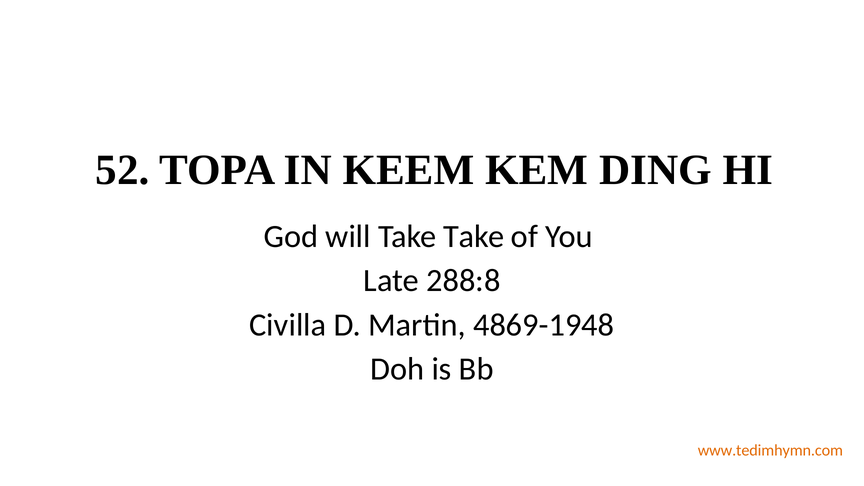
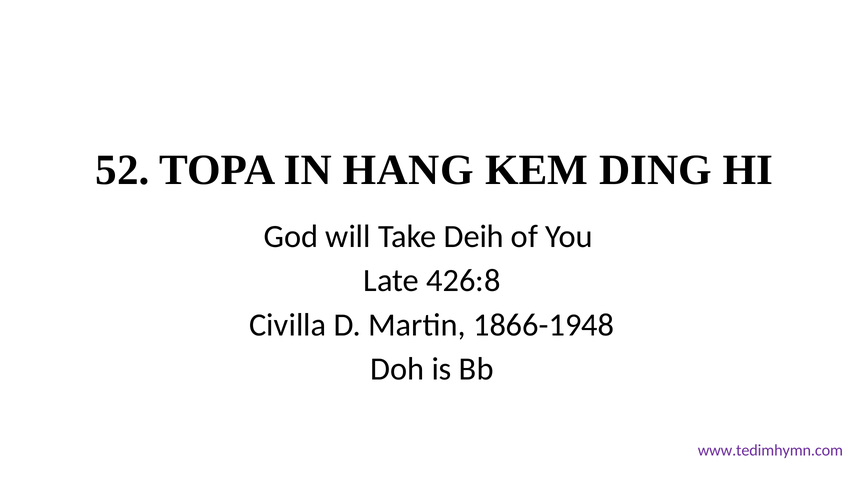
KEEM: KEEM -> HANG (408, 170)
Take Take: Take -> Deih (474, 237)
288:8: 288:8 -> 426:8 (463, 281)
4869-1948: 4869-1948 -> 1866-1948 (544, 325)
www.tedimhymn.com colour: orange -> purple (770, 450)
